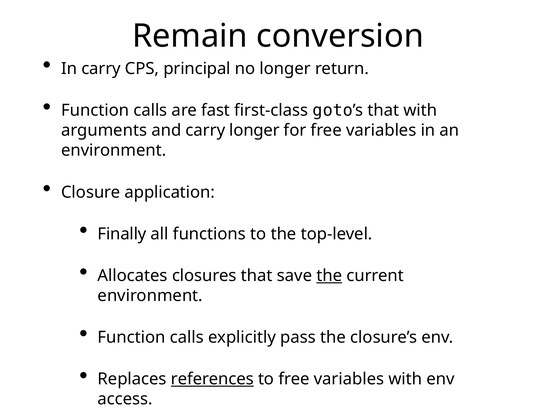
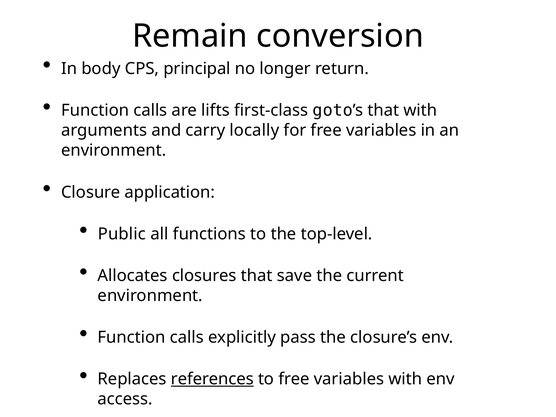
In carry: carry -> body (101, 69)
fast: fast -> lifts (216, 110)
carry longer: longer -> locally (254, 130)
Finally: Finally -> Public (122, 234)
the underline: present -> none (329, 276)
